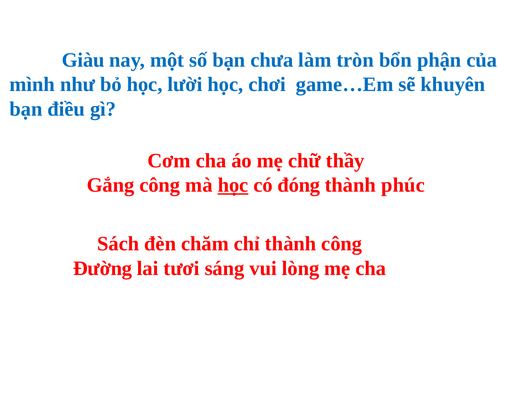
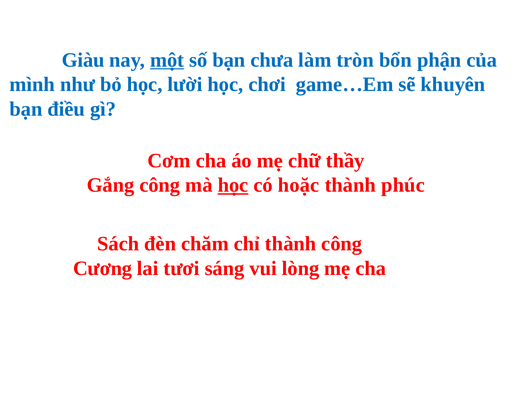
một underline: none -> present (167, 60)
đóng: đóng -> hoặc (299, 185)
Đường: Đường -> Cương (103, 269)
